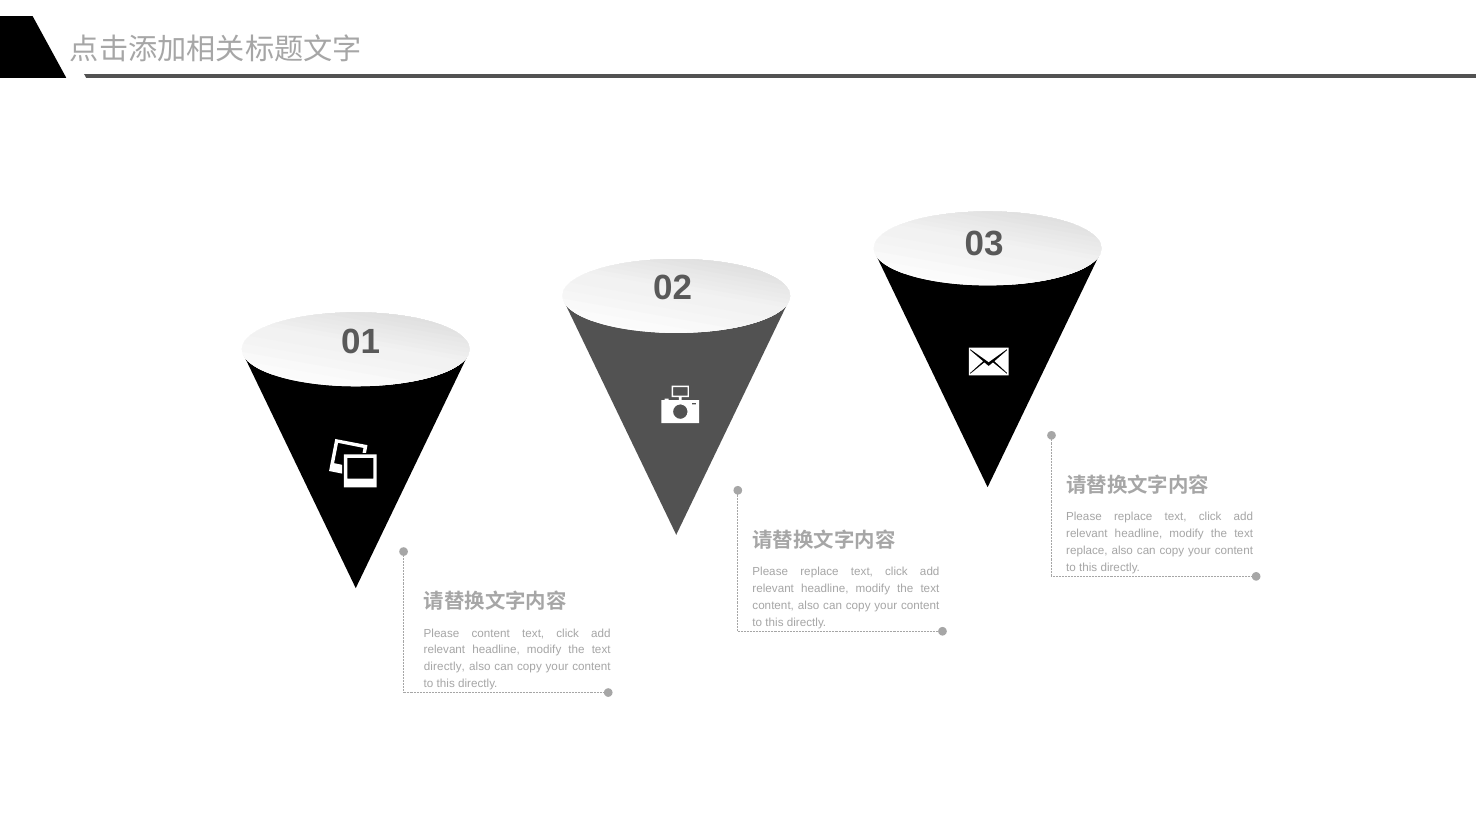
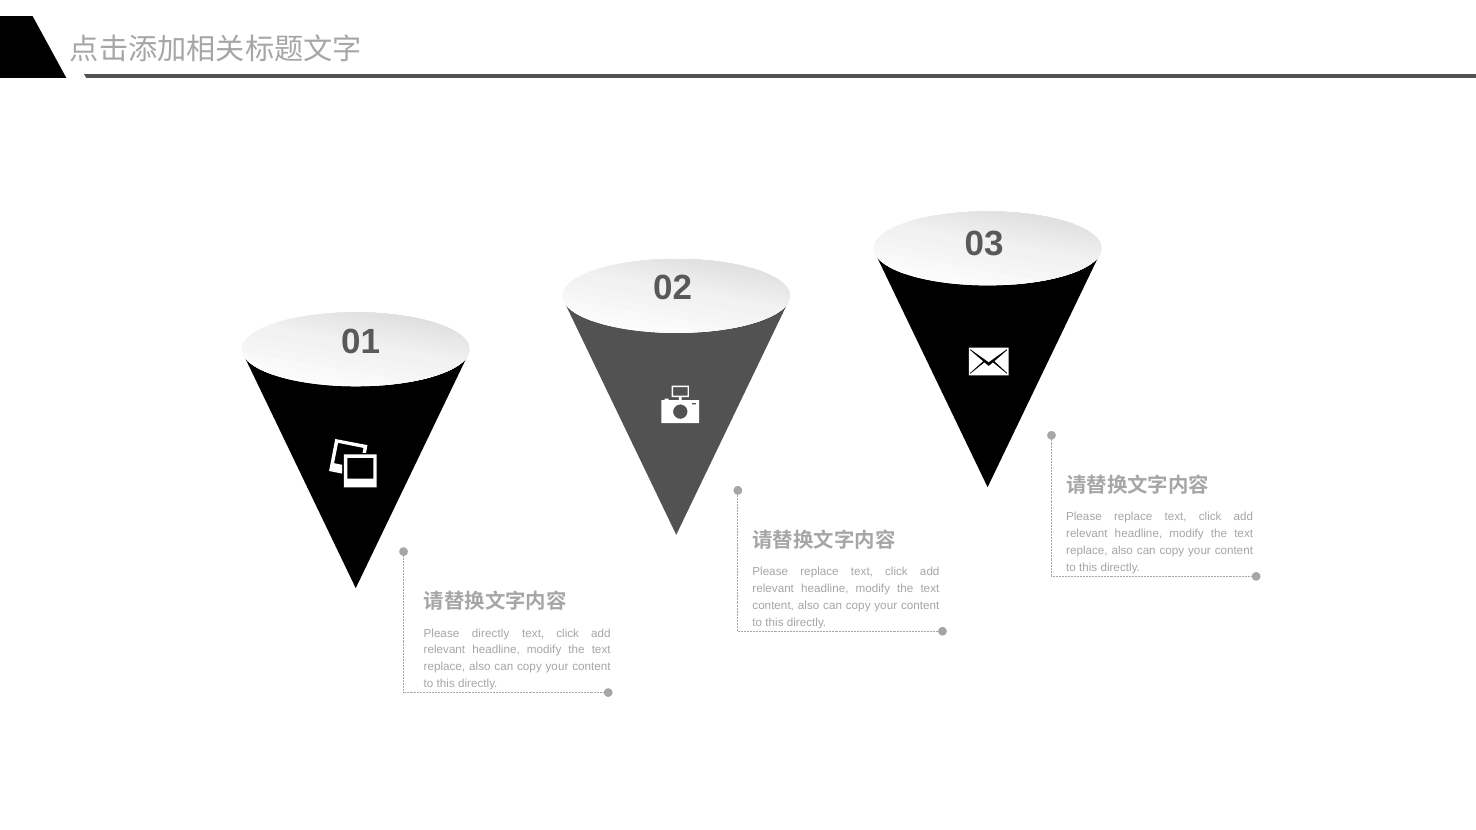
Please content: content -> directly (491, 633)
directly: directly -> replace (444, 667)
